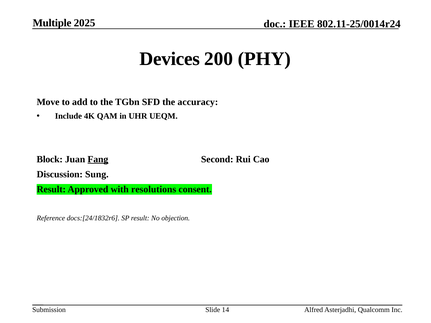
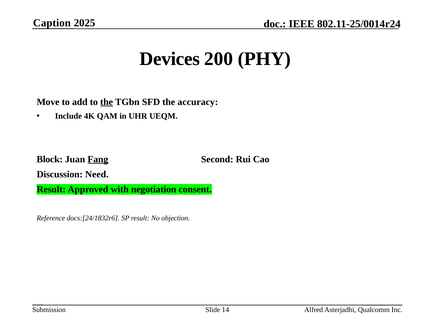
Multiple: Multiple -> Caption (52, 23)
the underline: none -> present (107, 102)
Sung: Sung -> Need (97, 175)
resolutions: resolutions -> negotiation (154, 190)
